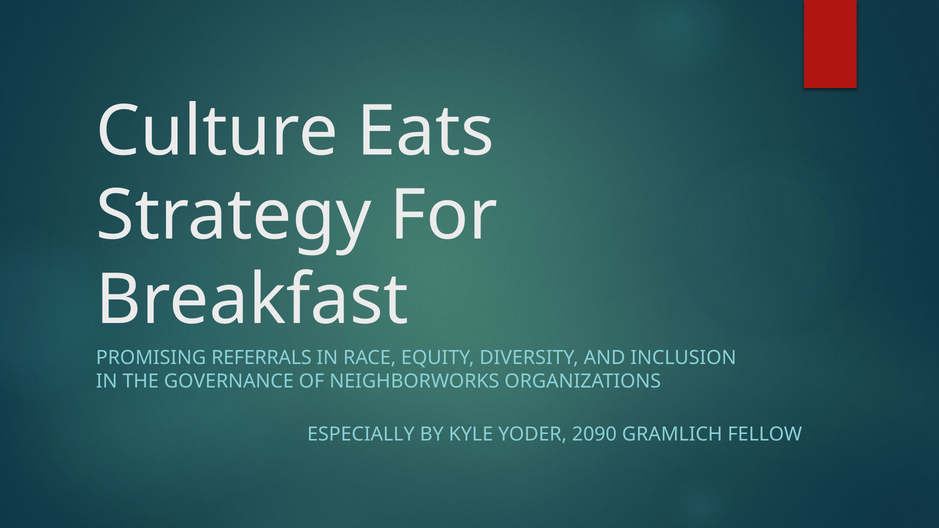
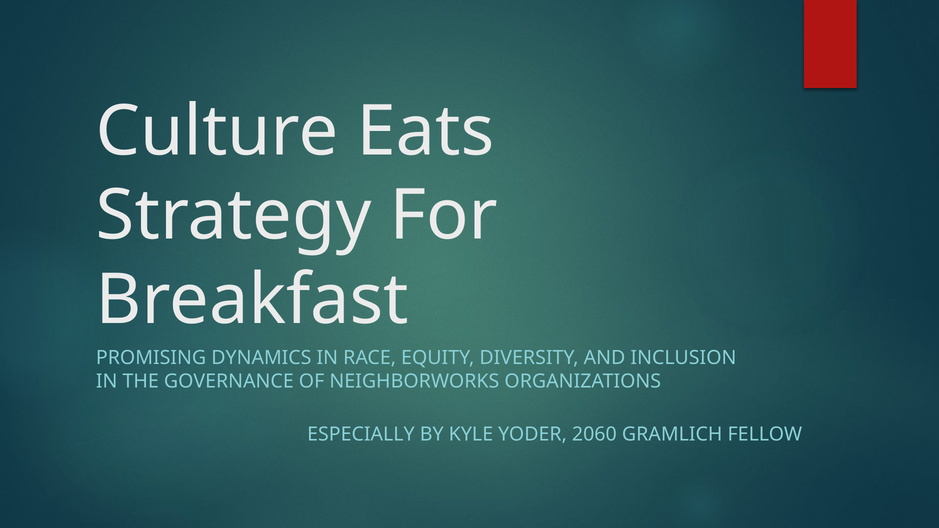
REFERRALS: REFERRALS -> DYNAMICS (261, 358)
2090: 2090 -> 2060 (594, 434)
